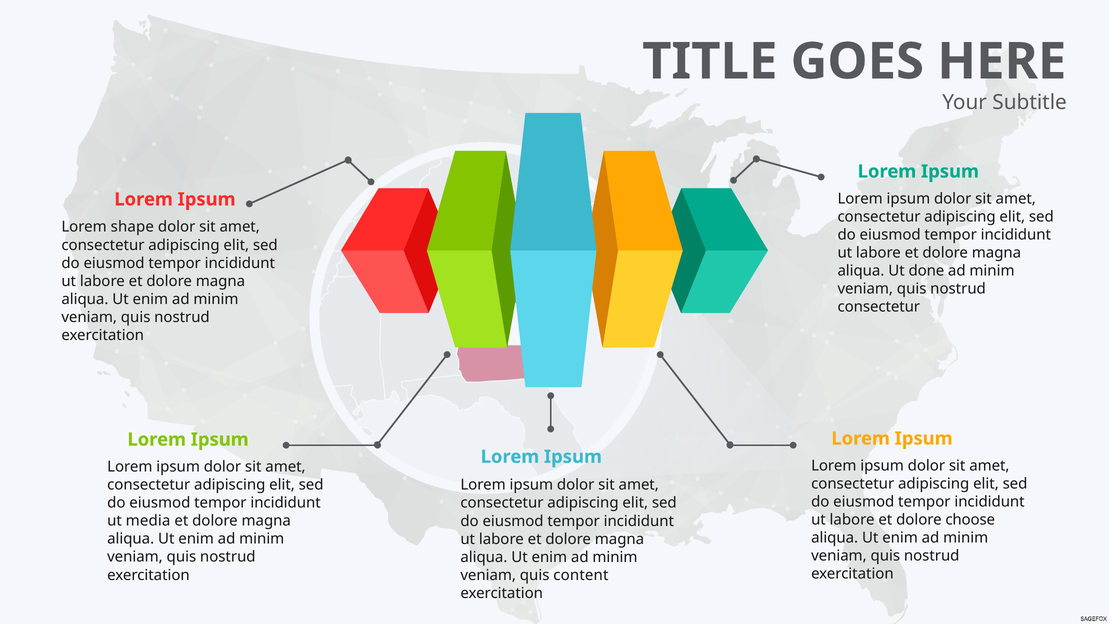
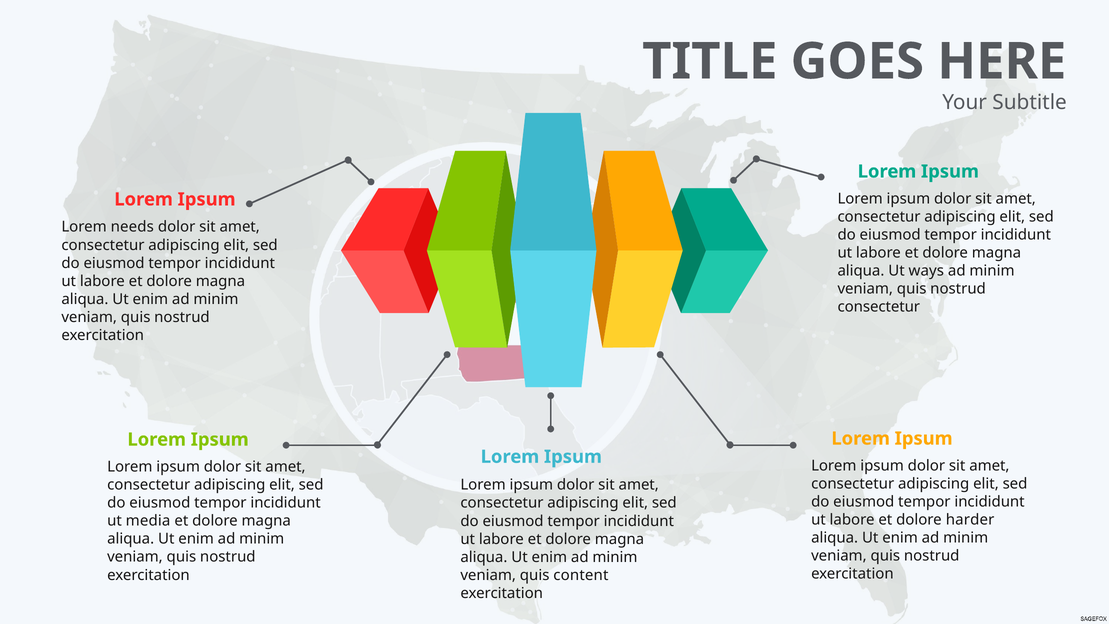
shape: shape -> needs (132, 227)
done: done -> ways (926, 271)
choose: choose -> harder (970, 520)
